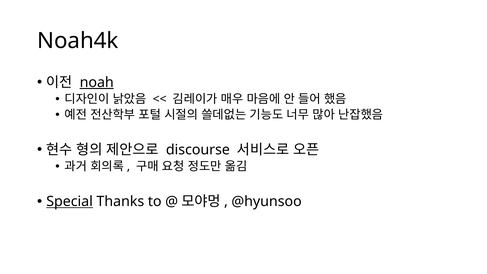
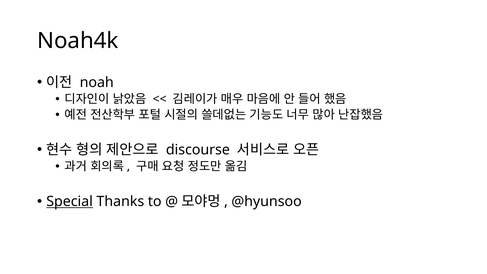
noah underline: present -> none (97, 82)
